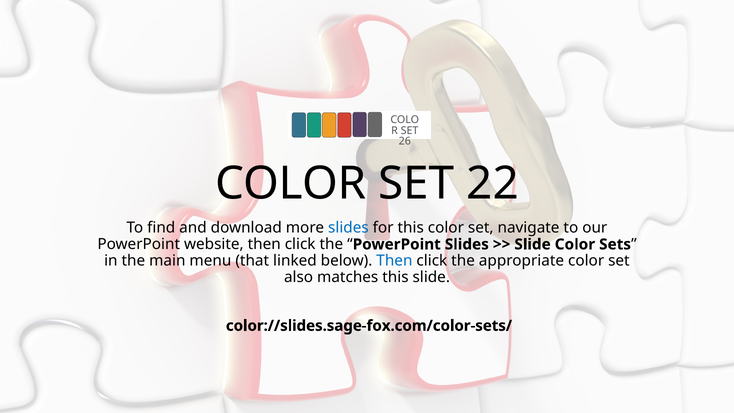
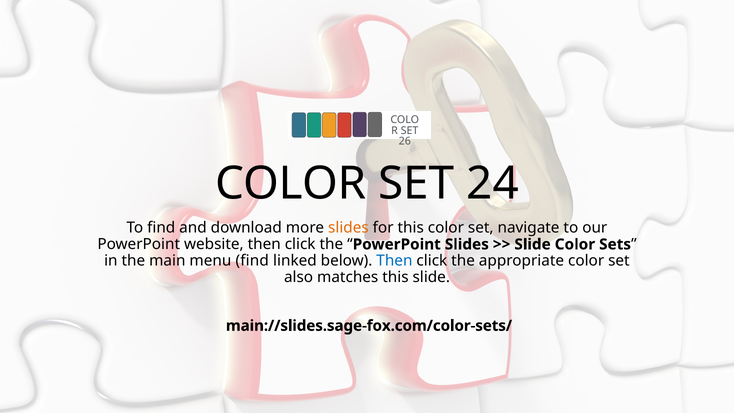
22: 22 -> 24 (493, 183)
slides colour: blue -> orange (348, 228)
menu that: that -> find (252, 261)
color://slides.sage-fox.com/color-sets/: color://slides.sage-fox.com/color-sets/ -> main://slides.sage-fox.com/color-sets/ (369, 326)
